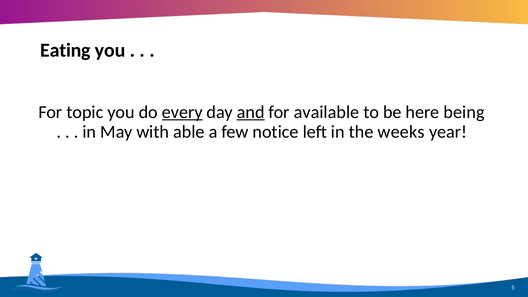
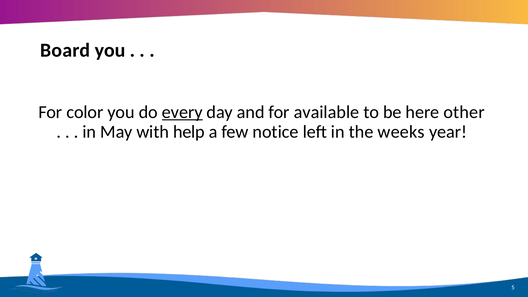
Eating: Eating -> Board (65, 50)
topic: topic -> color (85, 112)
and underline: present -> none (251, 112)
being: being -> other (464, 112)
able: able -> help (189, 132)
